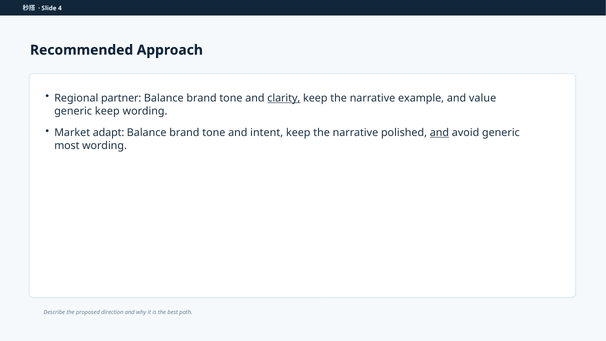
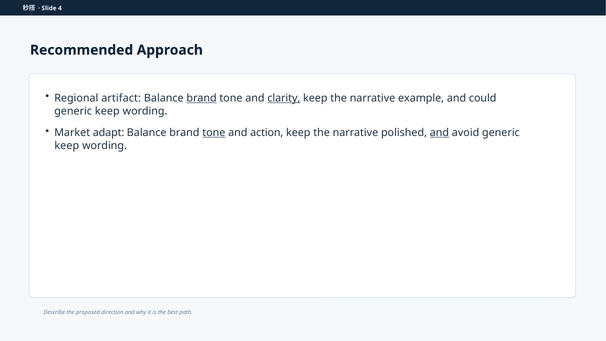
partner: partner -> artifact (121, 98)
brand underline: none -> present (202, 98)
value: value -> could (483, 98)
tone underline: none -> present (214, 133)
intent: intent -> action (267, 133)
most: most -> keep (67, 146)
